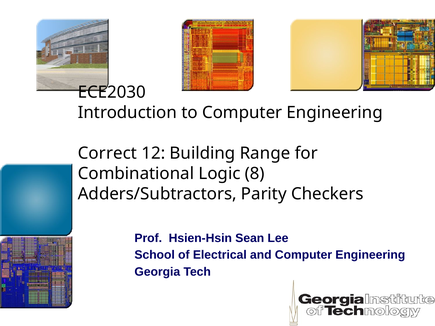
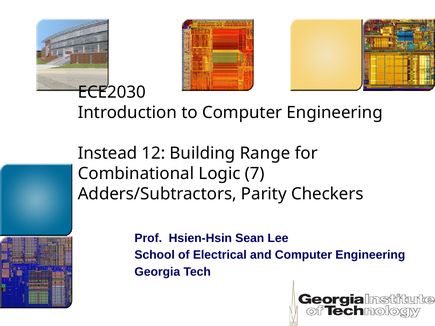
Correct: Correct -> Instead (108, 153)
8: 8 -> 7 (255, 174)
